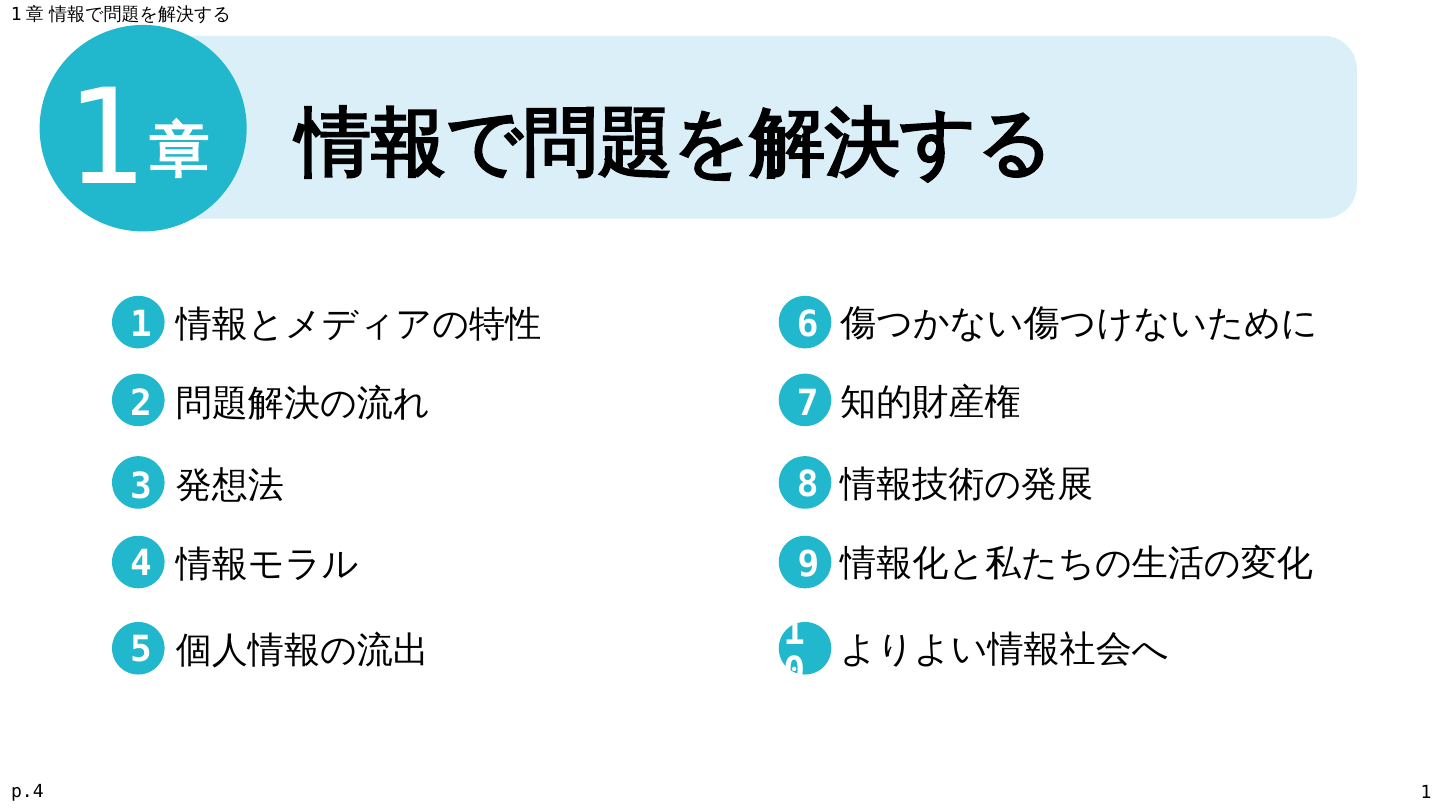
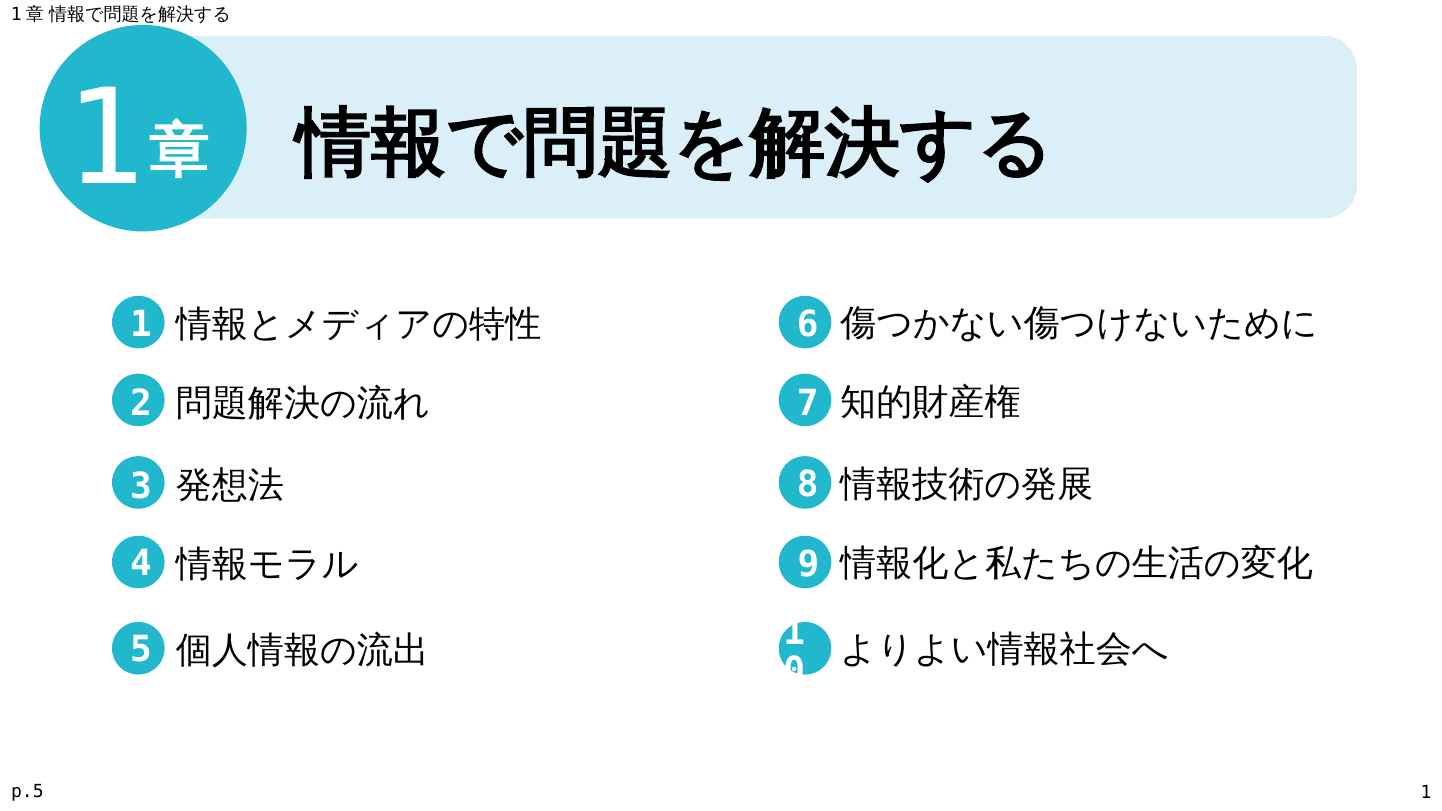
p.4: p.4 -> p.5 (27, 791)
